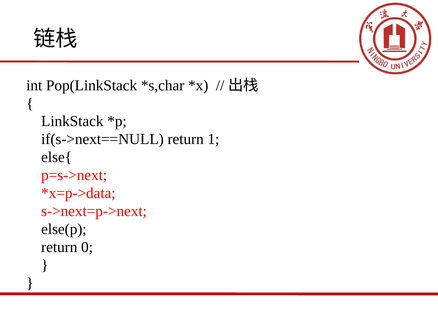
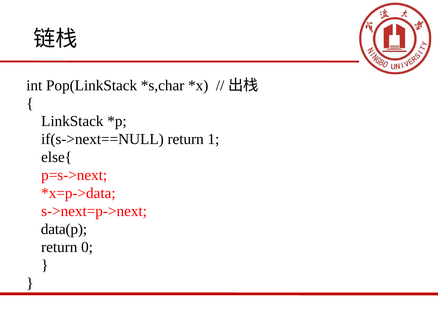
else(p: else(p -> data(p (64, 230)
